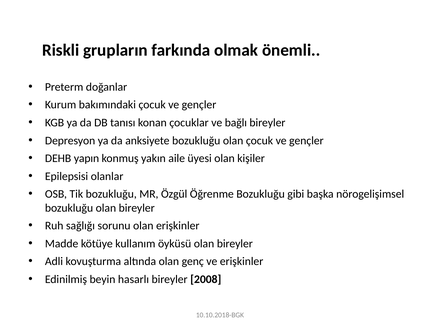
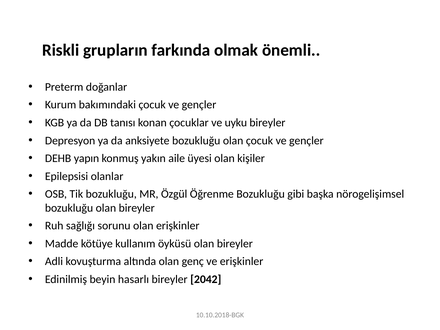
bağlı: bağlı -> uyku (236, 123)
2008: 2008 -> 2042 (206, 279)
